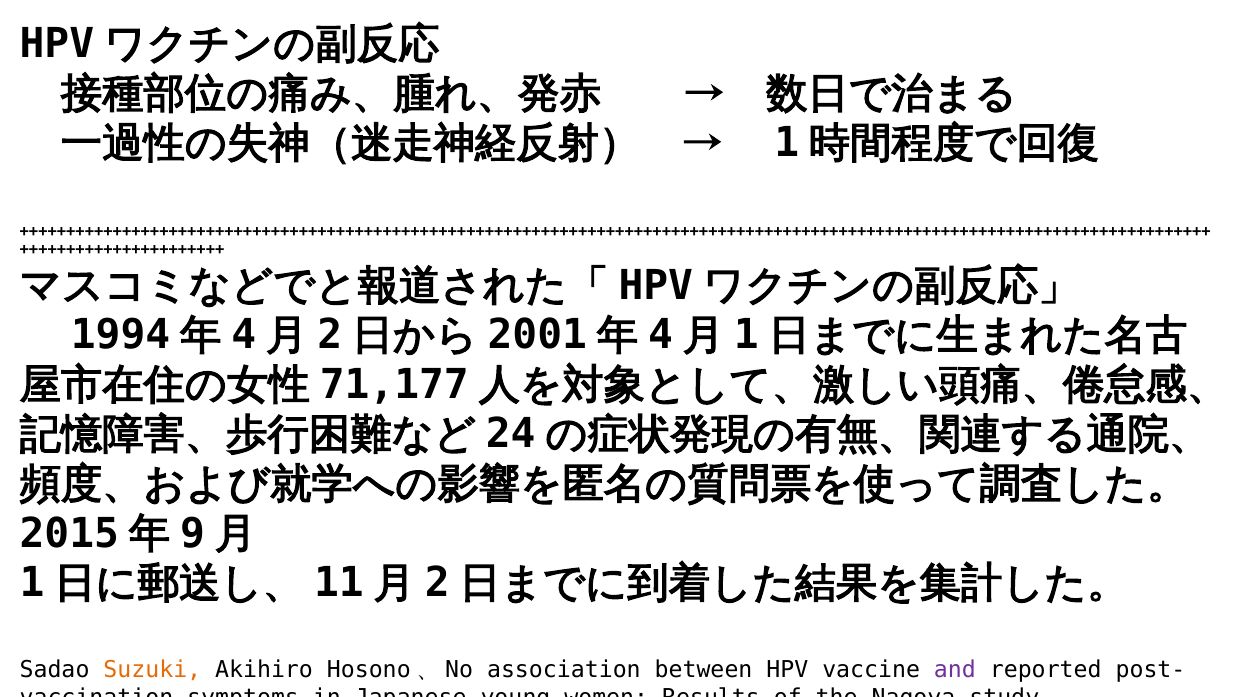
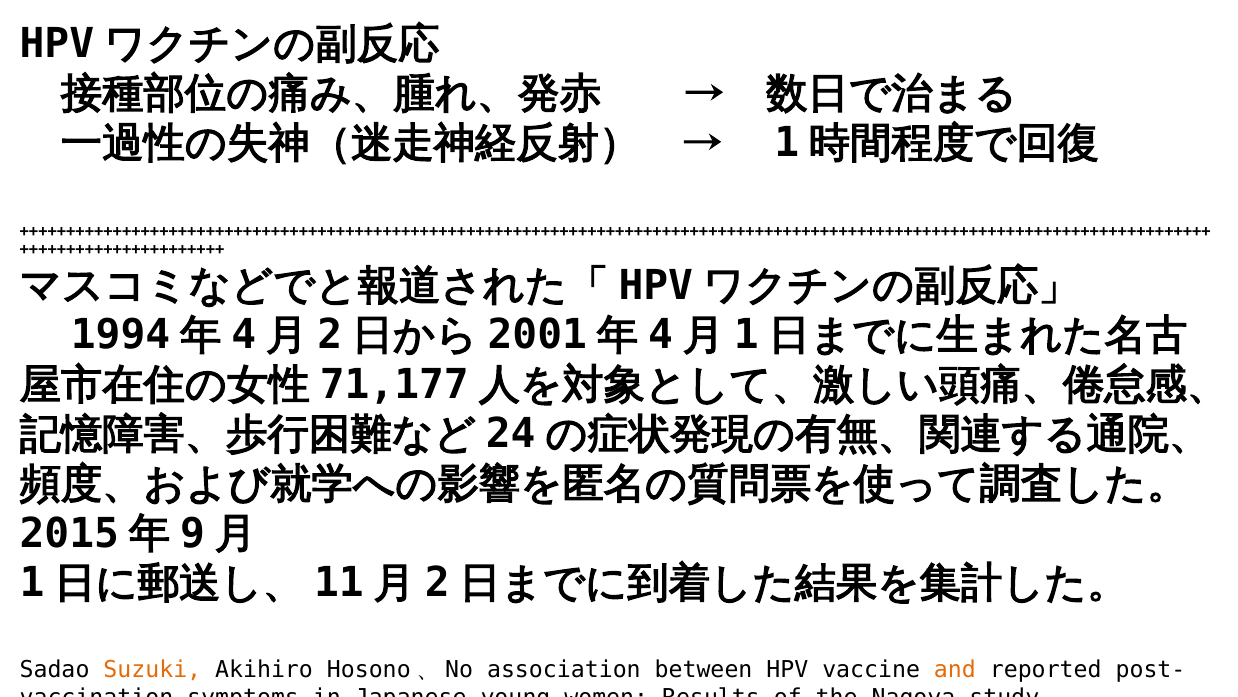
and colour: purple -> orange (955, 669)
